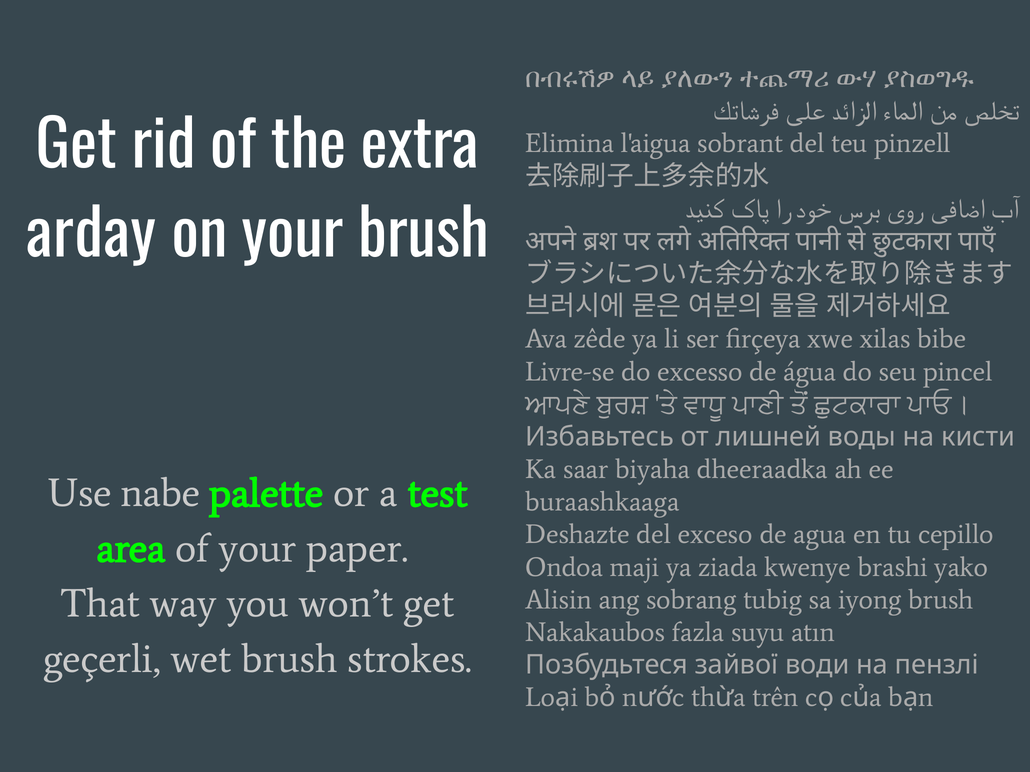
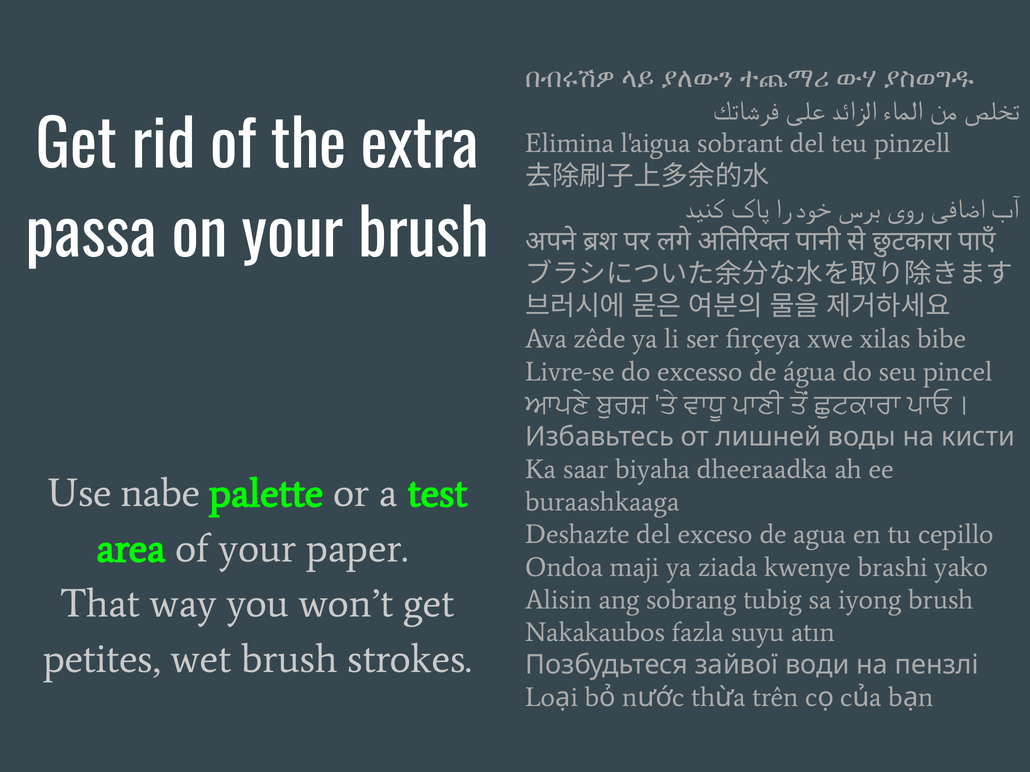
arday: arday -> passa (91, 235)
geçerli: geçerli -> petites (102, 659)
